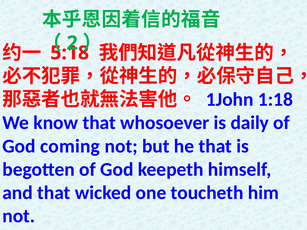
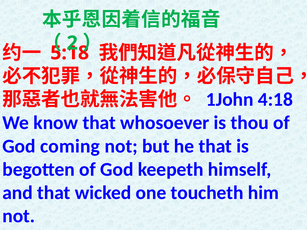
1:18: 1:18 -> 4:18 (275, 100)
daily: daily -> thou (250, 123)
